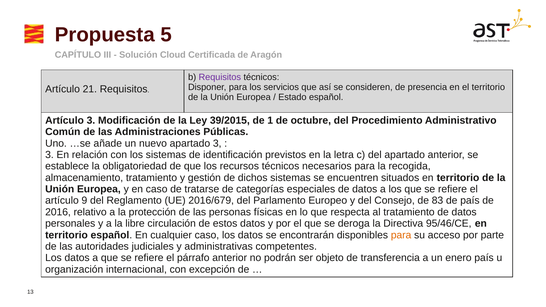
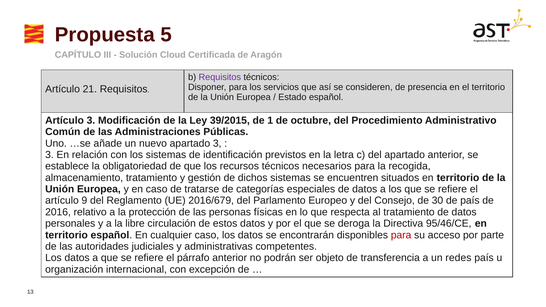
83: 83 -> 30 (438, 201)
para colour: orange -> red (401, 235)
enero: enero -> redes (458, 258)
